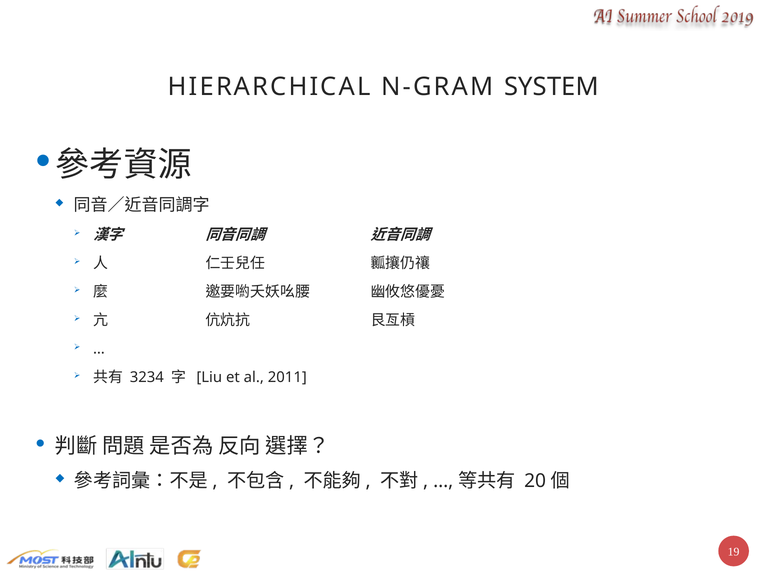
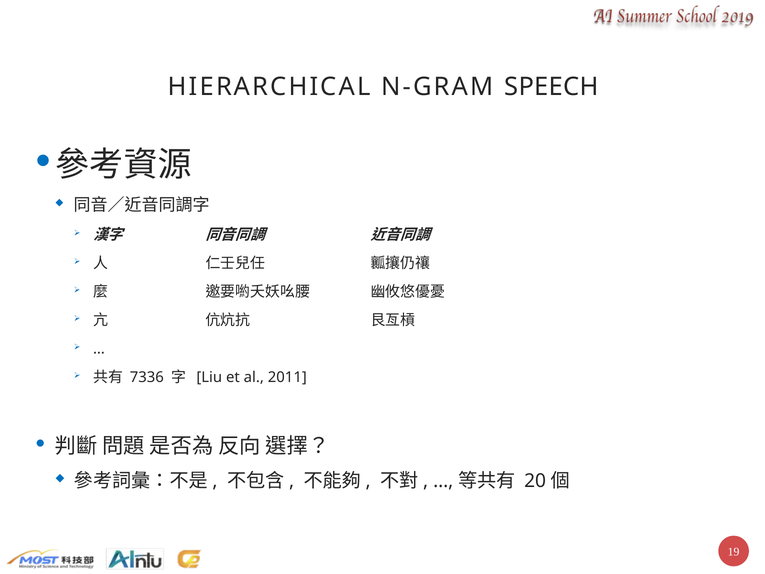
SYSTEM: SYSTEM -> SPEECH (551, 87)
3234: 3234 -> 7336 (147, 377)
